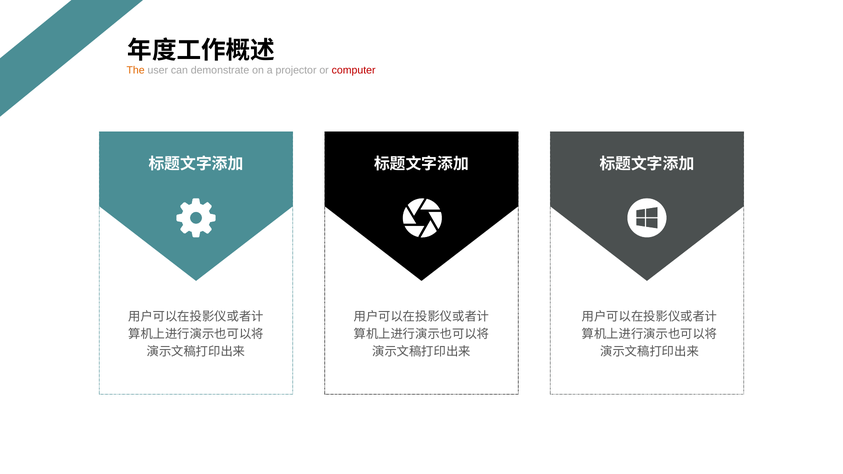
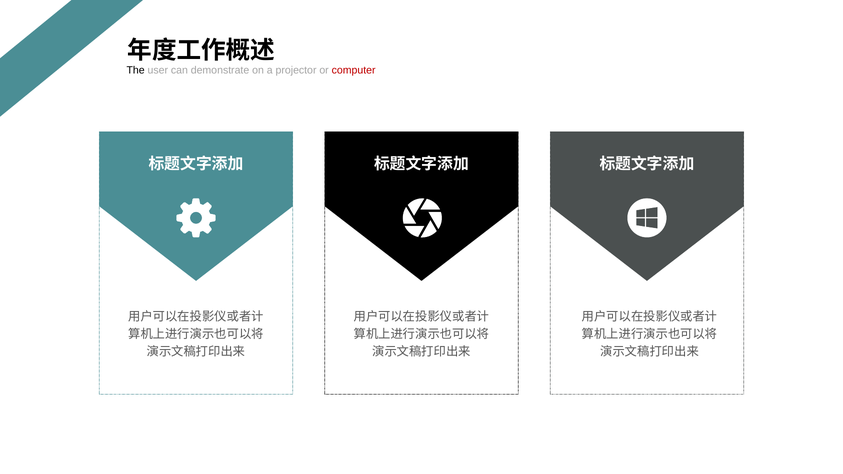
The colour: orange -> black (136, 70)
